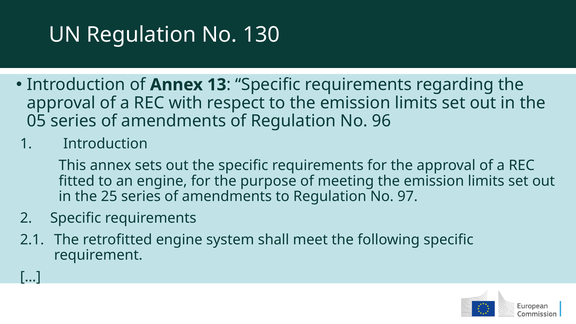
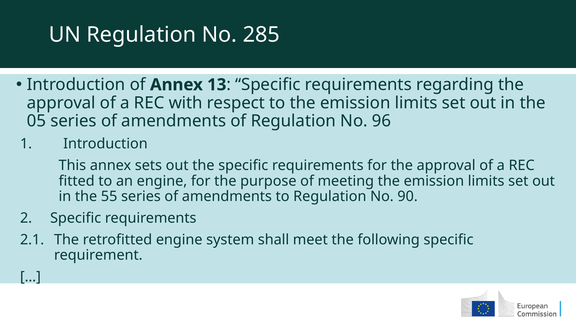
130: 130 -> 285 (261, 35)
25: 25 -> 55 (109, 197)
97: 97 -> 90 (408, 197)
